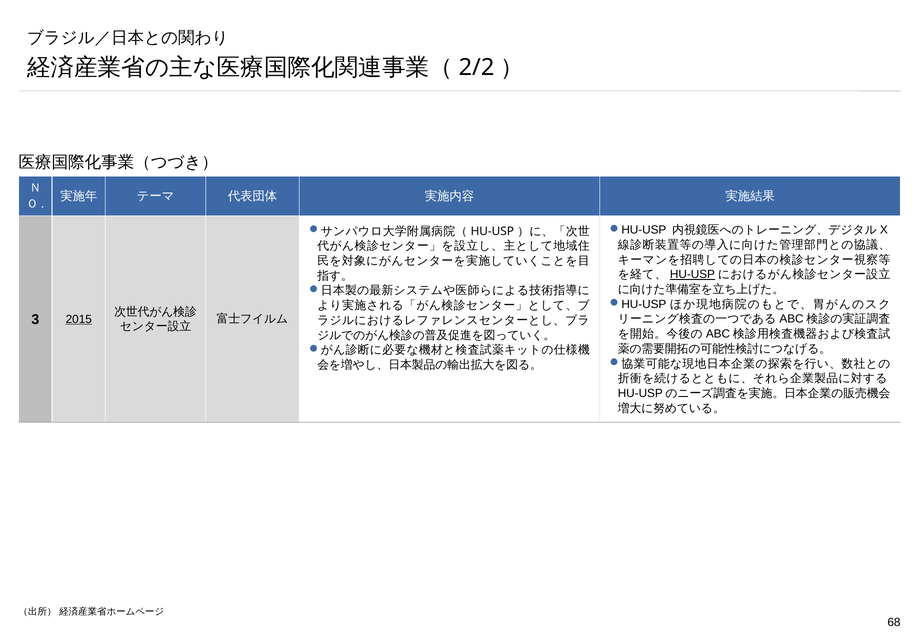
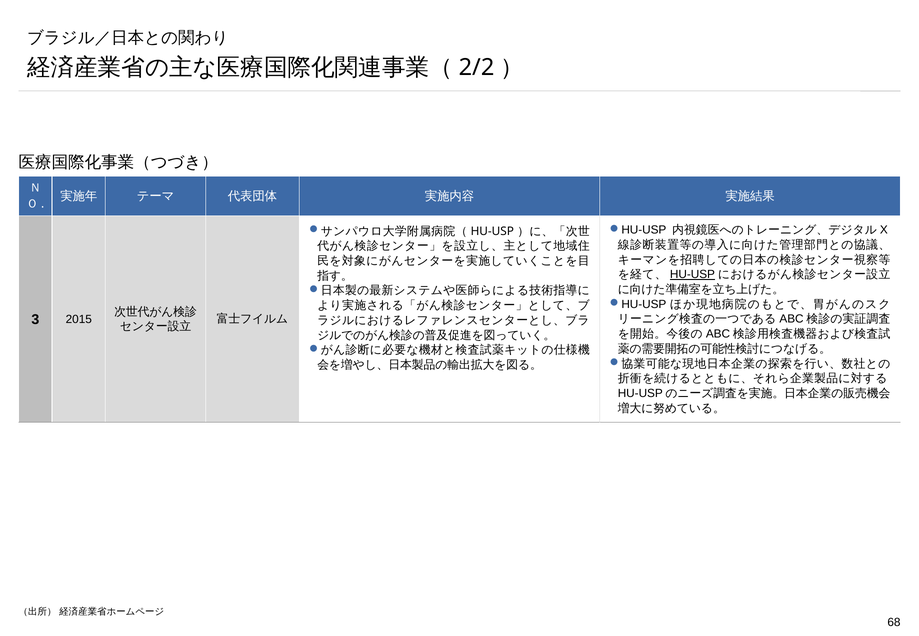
2015 underline: present -> none (79, 319)
